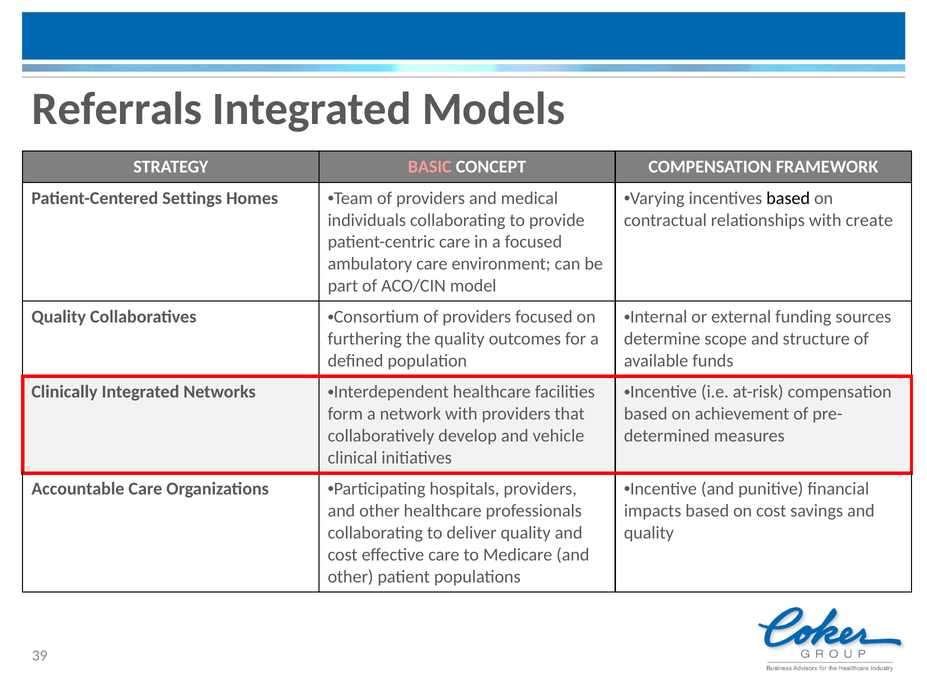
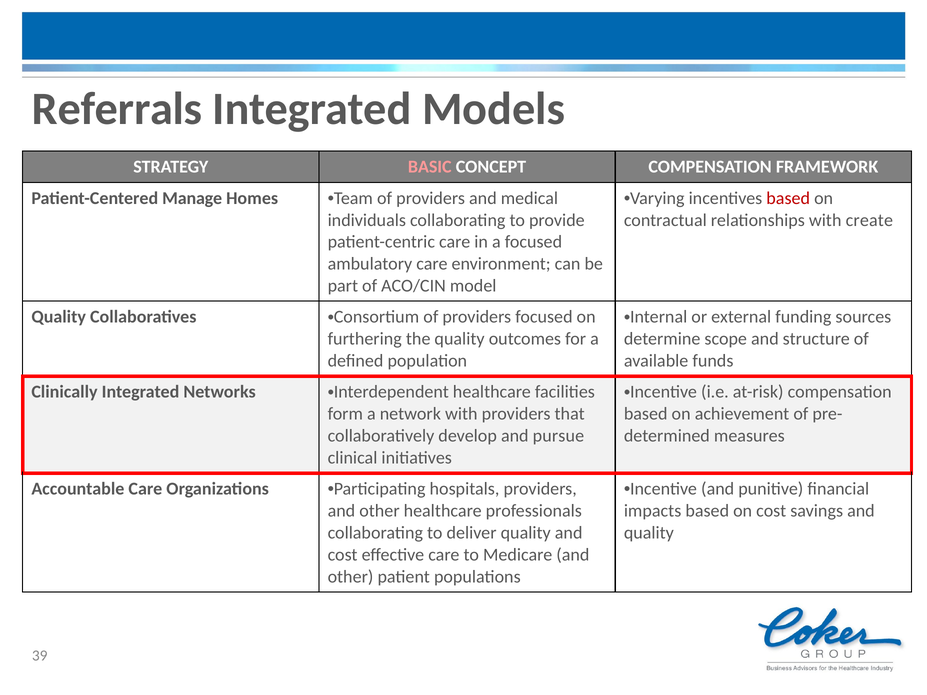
based colour: black -> red (788, 198)
Settings: Settings -> Manage (192, 198)
vehicle: vehicle -> pursue (558, 436)
